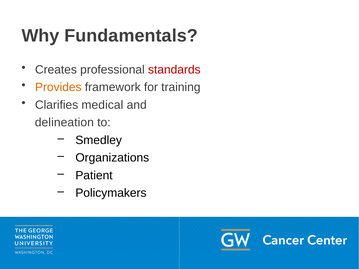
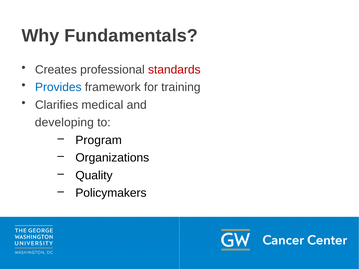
Provides colour: orange -> blue (58, 87)
delineation: delineation -> developing (64, 123)
Smedley: Smedley -> Program (99, 140)
Patient: Patient -> Quality (94, 176)
